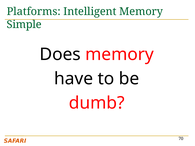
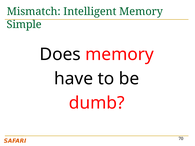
Platforms: Platforms -> Mismatch (34, 11)
